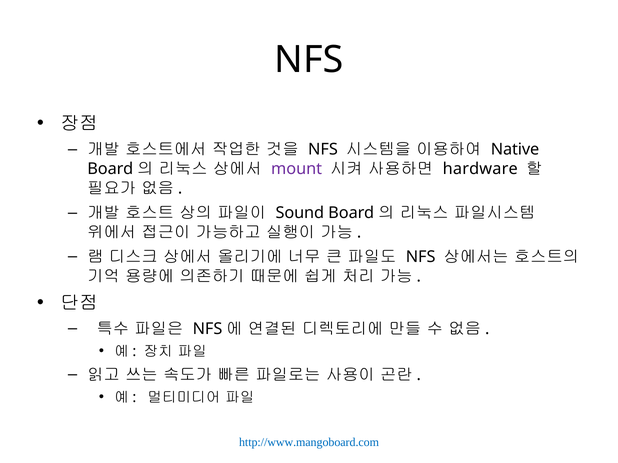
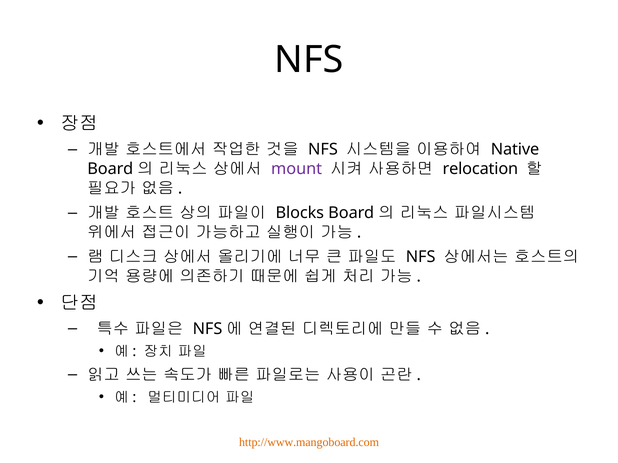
hardware: hardware -> relocation (480, 169)
Sound: Sound -> Blocks (300, 213)
http://www.mangoboard.com colour: blue -> orange (309, 443)
